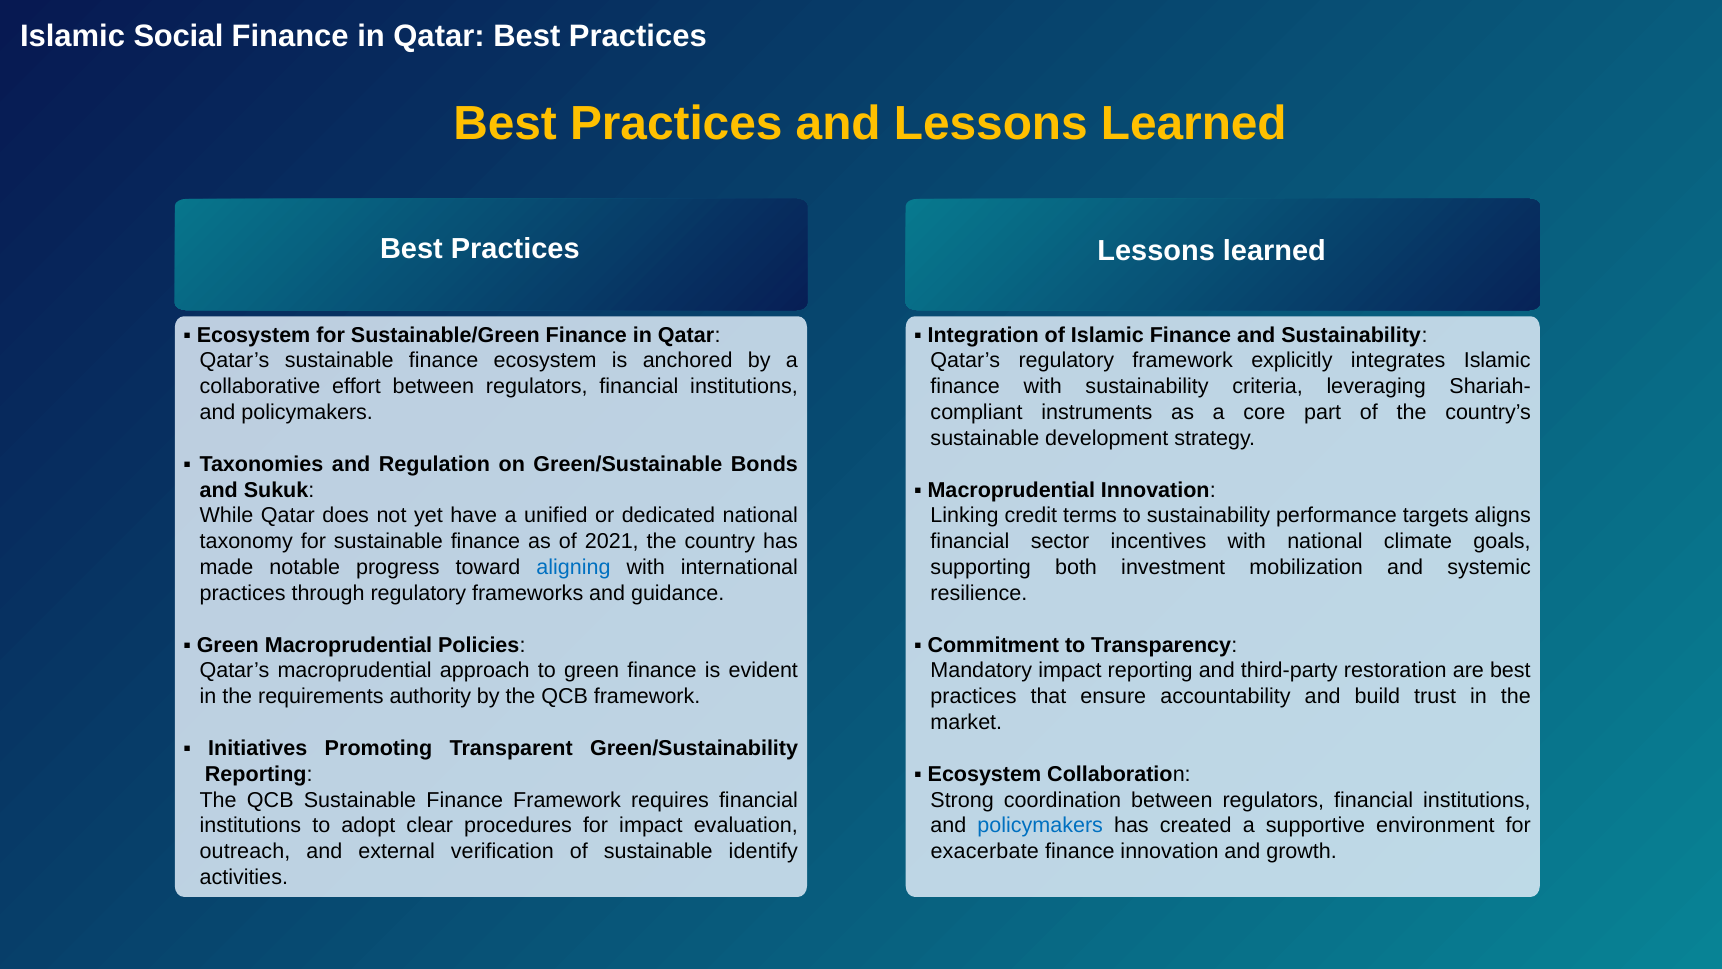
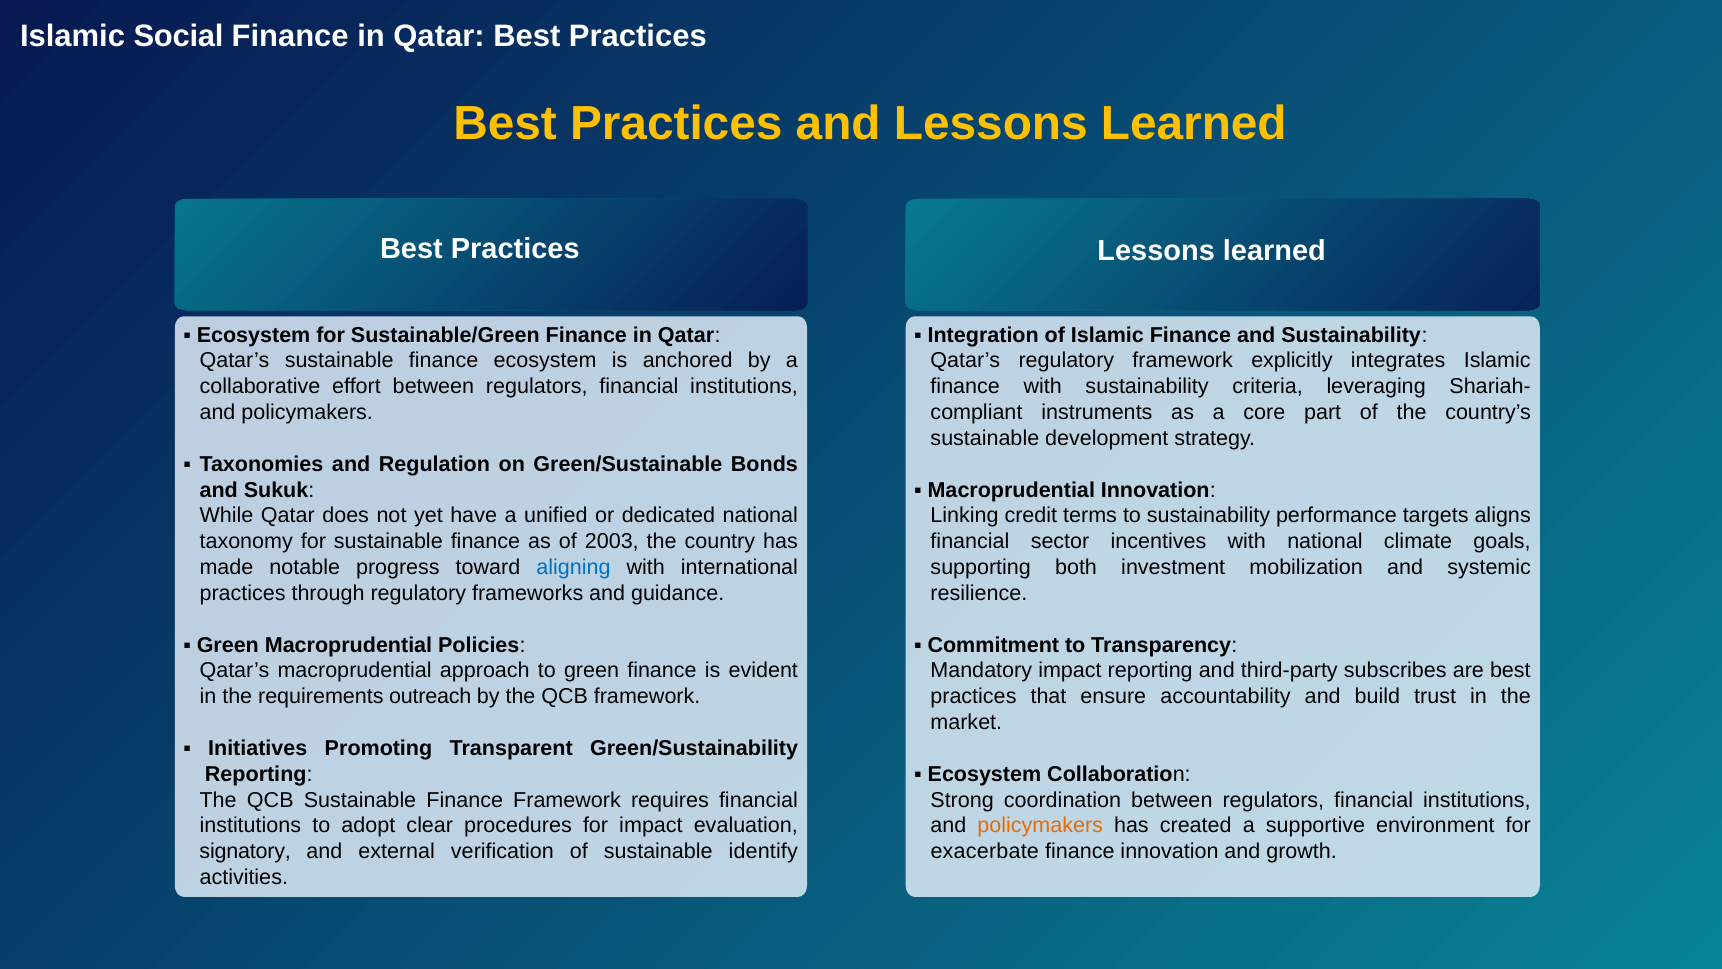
2021: 2021 -> 2003 (612, 541)
restoration: restoration -> subscribes (1395, 671)
authority: authority -> outreach (430, 696)
policymakers colour: blue -> orange (1040, 826)
outreach: outreach -> signatory (245, 851)
